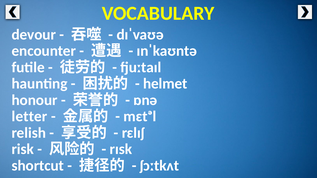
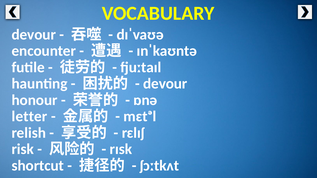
helmet: helmet -> devour (165, 84)
